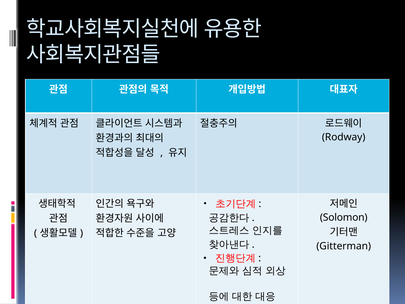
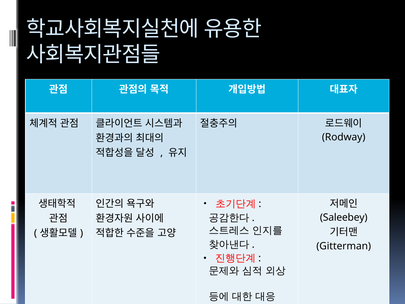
Solomon: Solomon -> Saleebey (344, 217)
